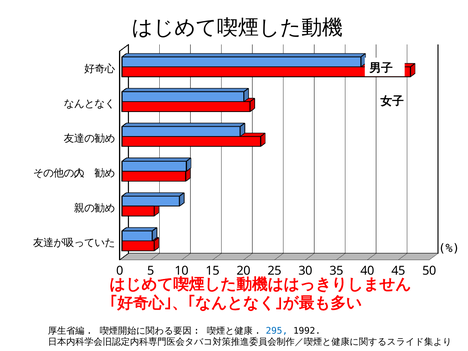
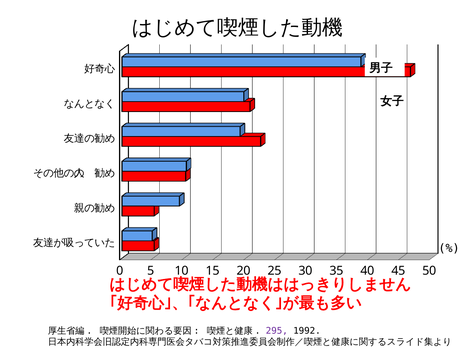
295 colour: blue -> purple (277, 331)
